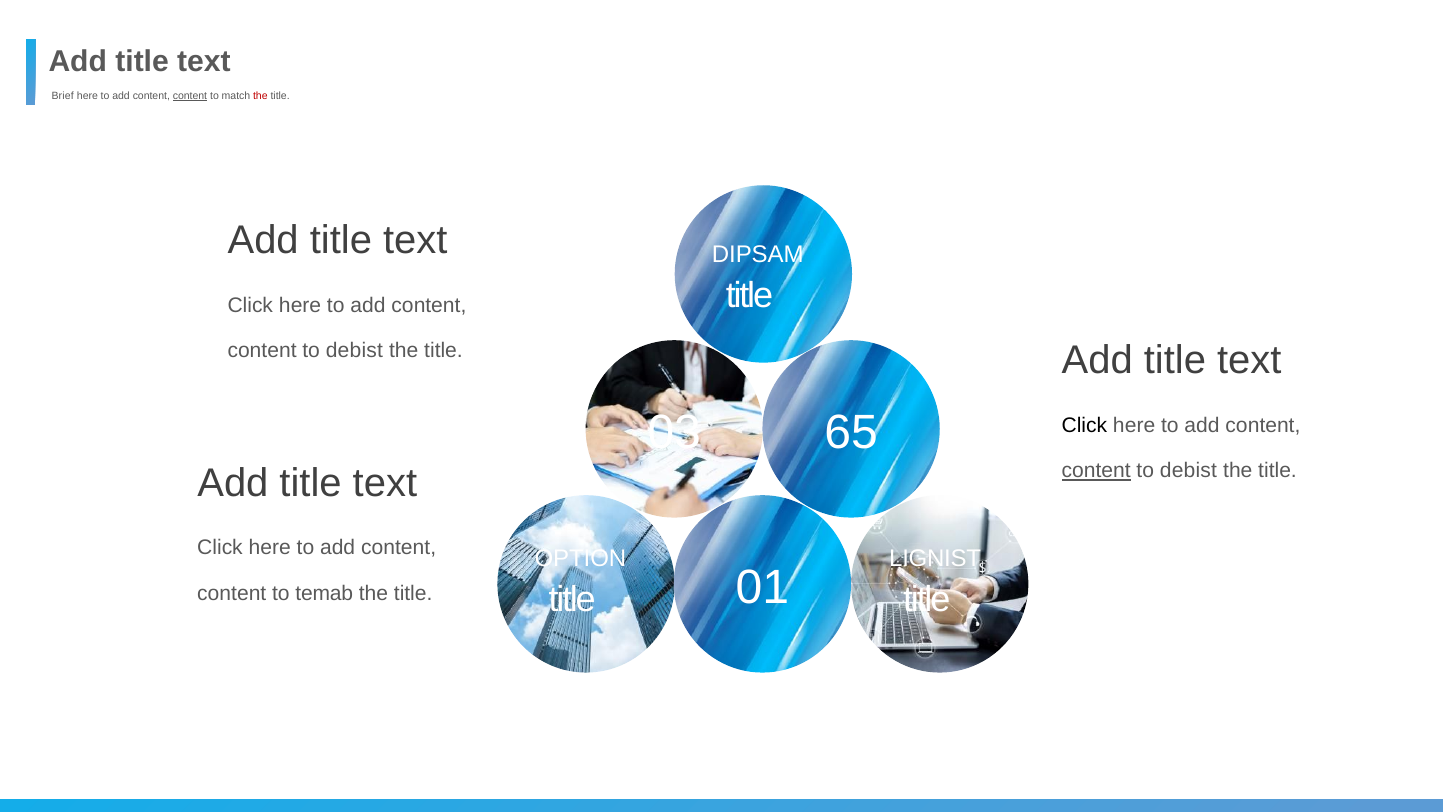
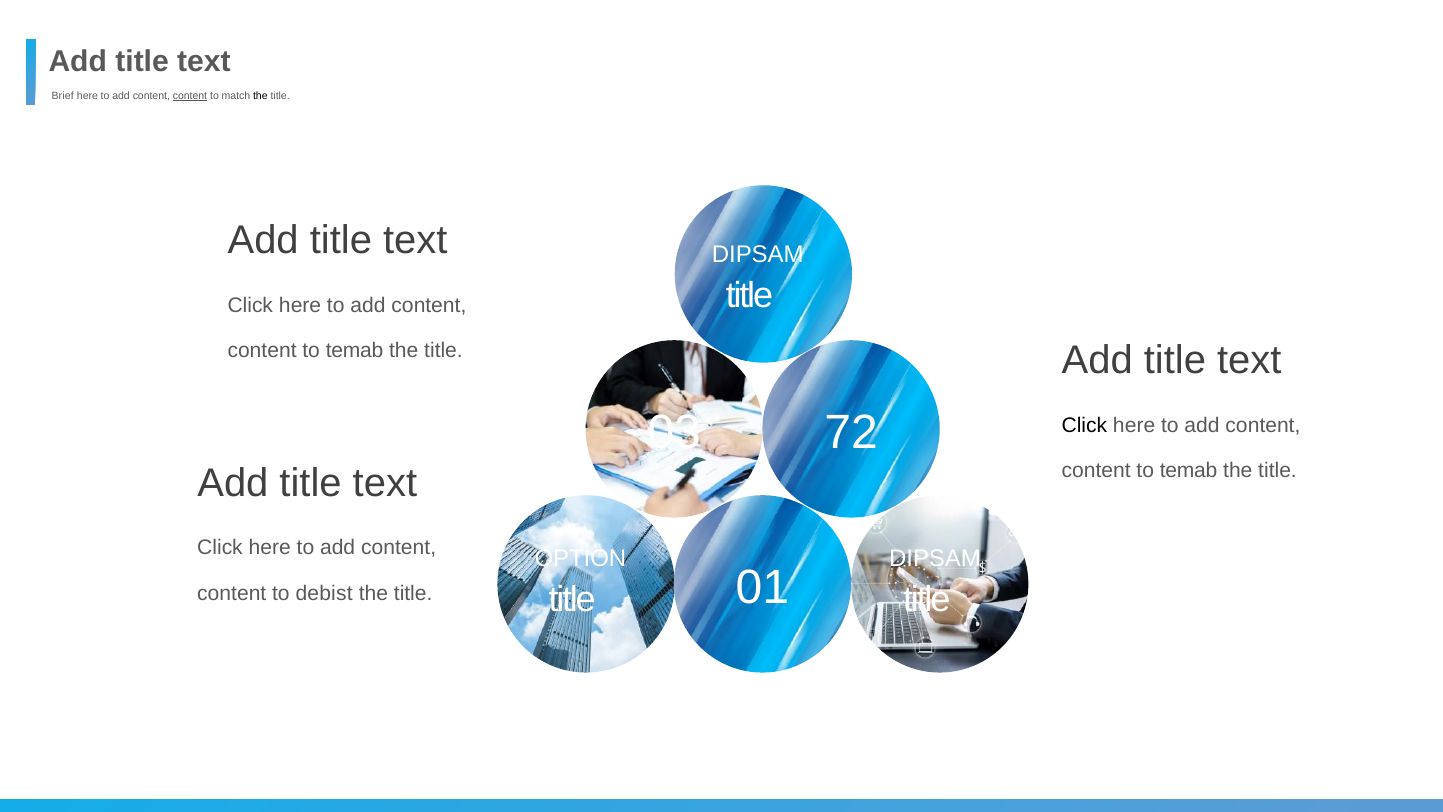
the colour: red -> black (260, 96)
debist: debist -> temab (355, 350)
65: 65 -> 72 (851, 432)
content underline: present -> none (1096, 471)
debist: debist -> temab (1189, 471)
LIGNIST: LIGNIST -> DIPSAM (935, 558)
temab: temab -> debist (324, 593)
